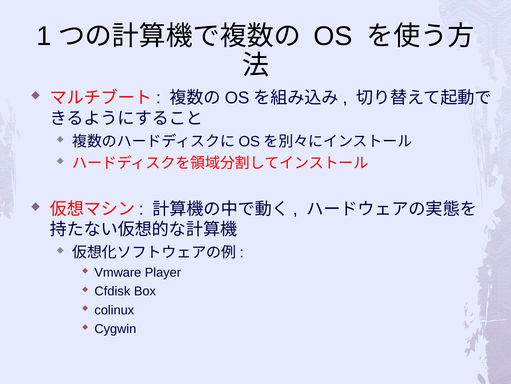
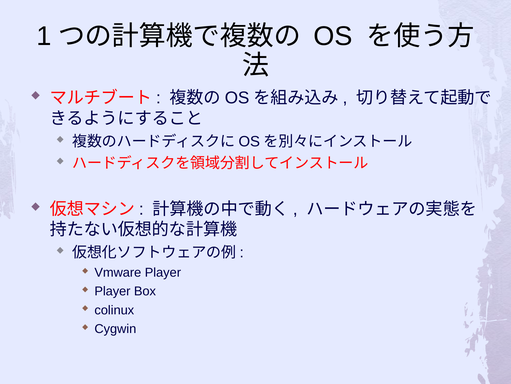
Cfdisk: Cfdisk -> Player (112, 291)
